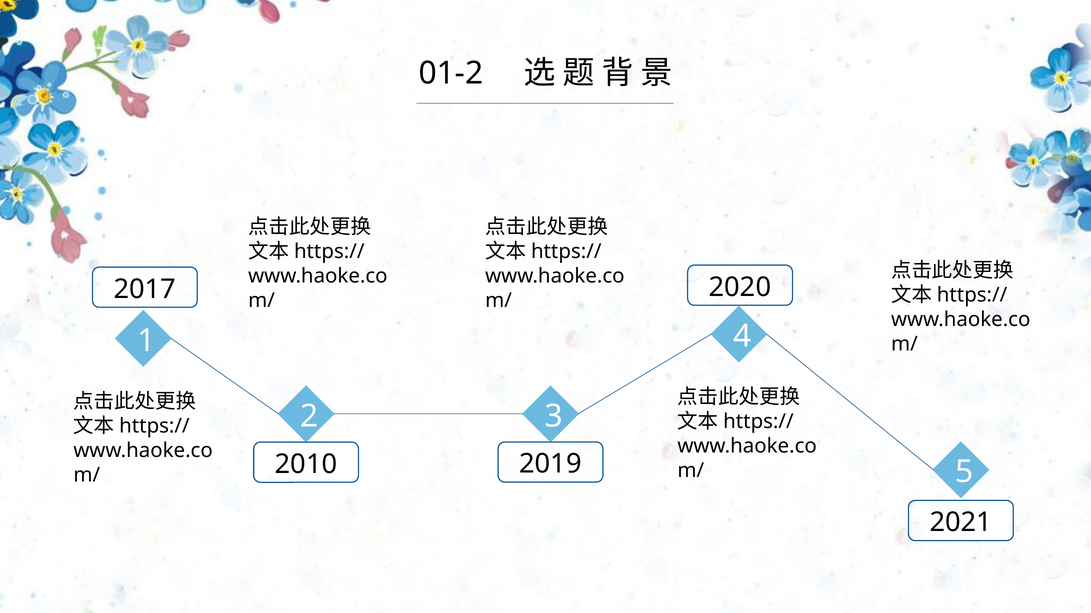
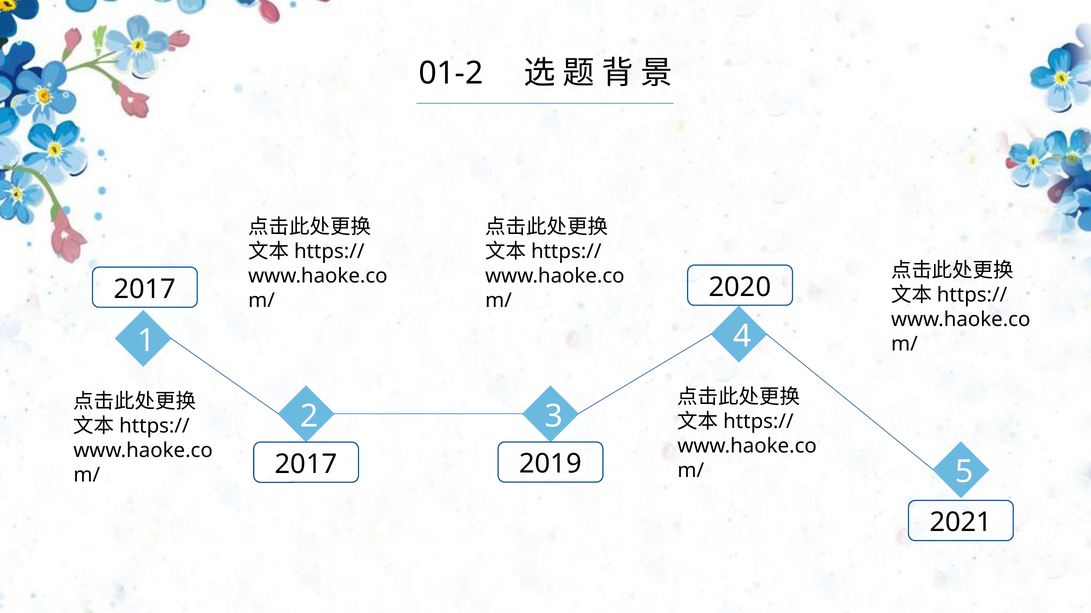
2010: 2010 -> 2017 (306, 465)
